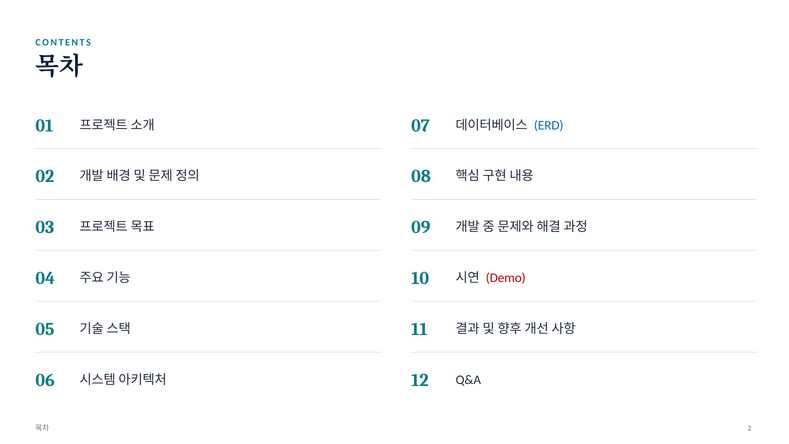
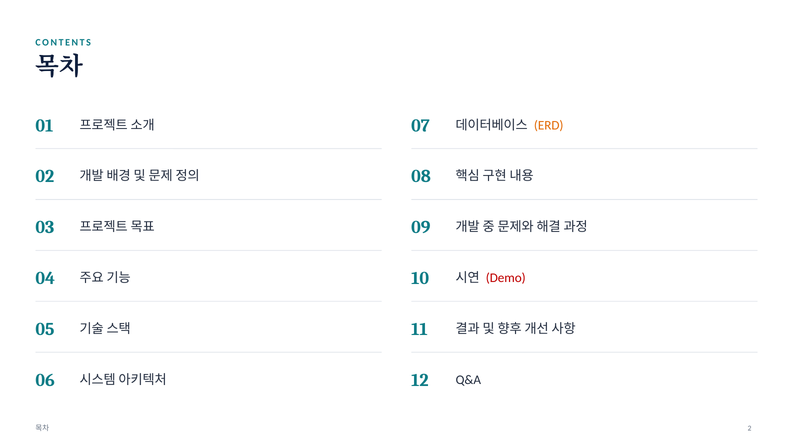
ERD colour: blue -> orange (549, 125)
